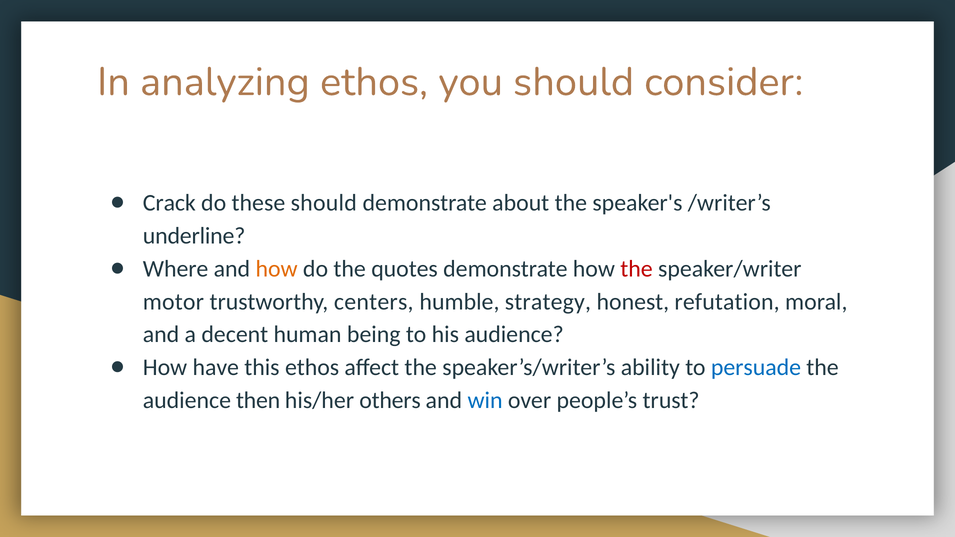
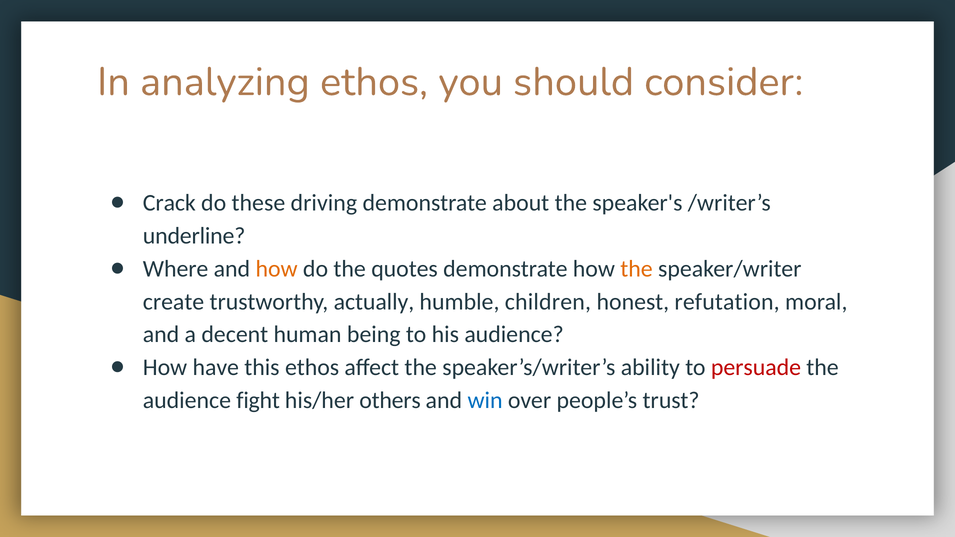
these should: should -> driving (324, 203)
the colour: red -> orange (637, 269)
motor: motor -> create (174, 302)
centers: centers -> actually (374, 302)
strategy: strategy -> children (548, 302)
persuade colour: blue -> red (756, 368)
then: then -> fight (258, 401)
